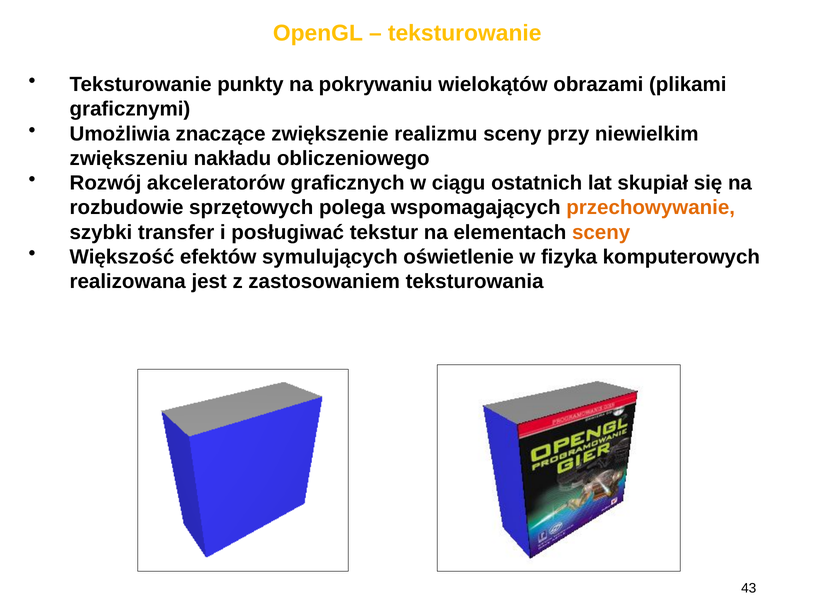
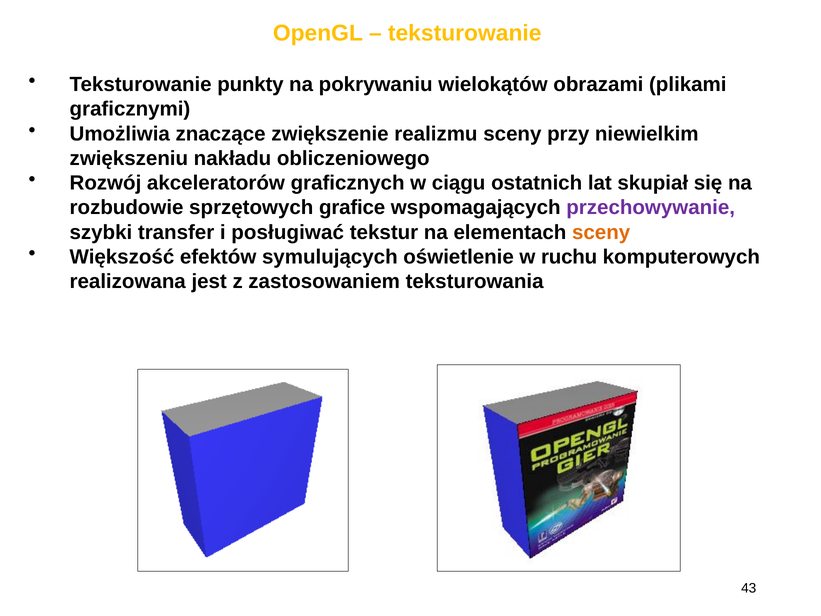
polega: polega -> grafice (352, 208)
przechowywanie colour: orange -> purple (651, 208)
fizyka: fizyka -> ruchu (569, 257)
